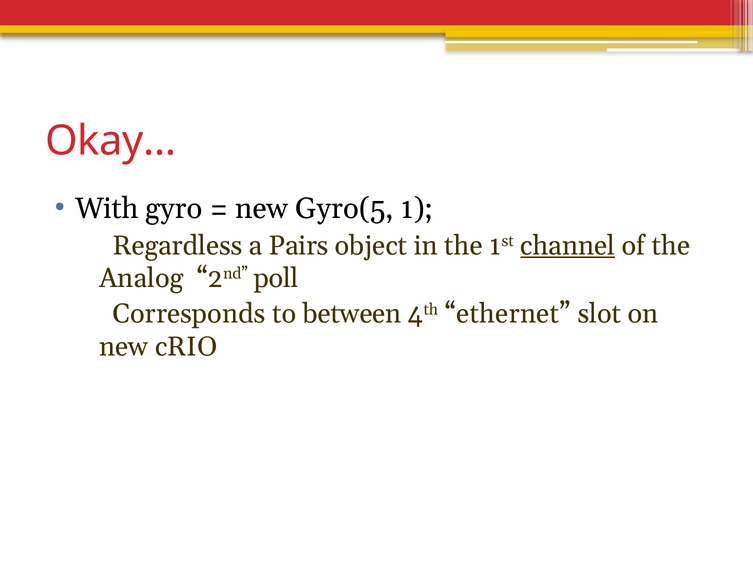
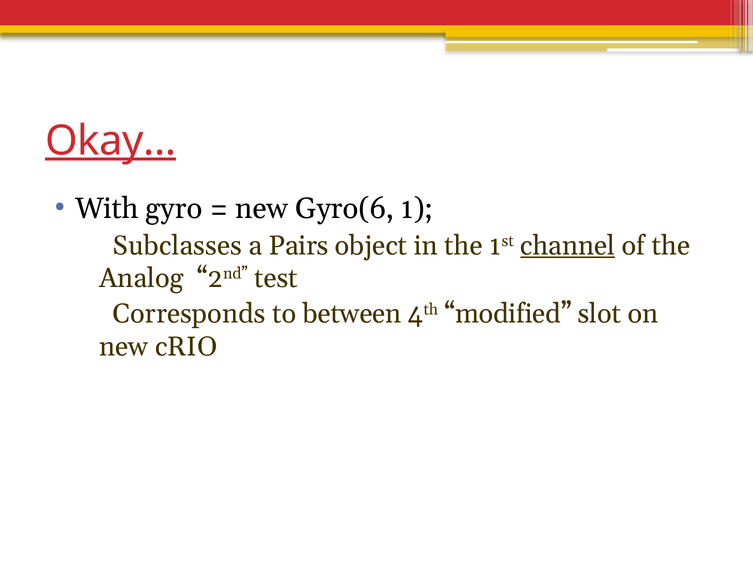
Okay… underline: none -> present (111, 141)
Gyro(5: Gyro(5 -> Gyro(6 (345, 209)
Regardless: Regardless -> Subclasses (177, 245)
poll: poll -> test (276, 278)
ethernet: ethernet -> modified (508, 314)
